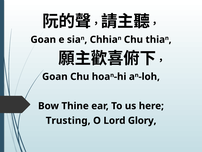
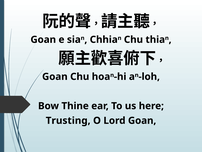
Lord Glory: Glory -> Goan (142, 120)
